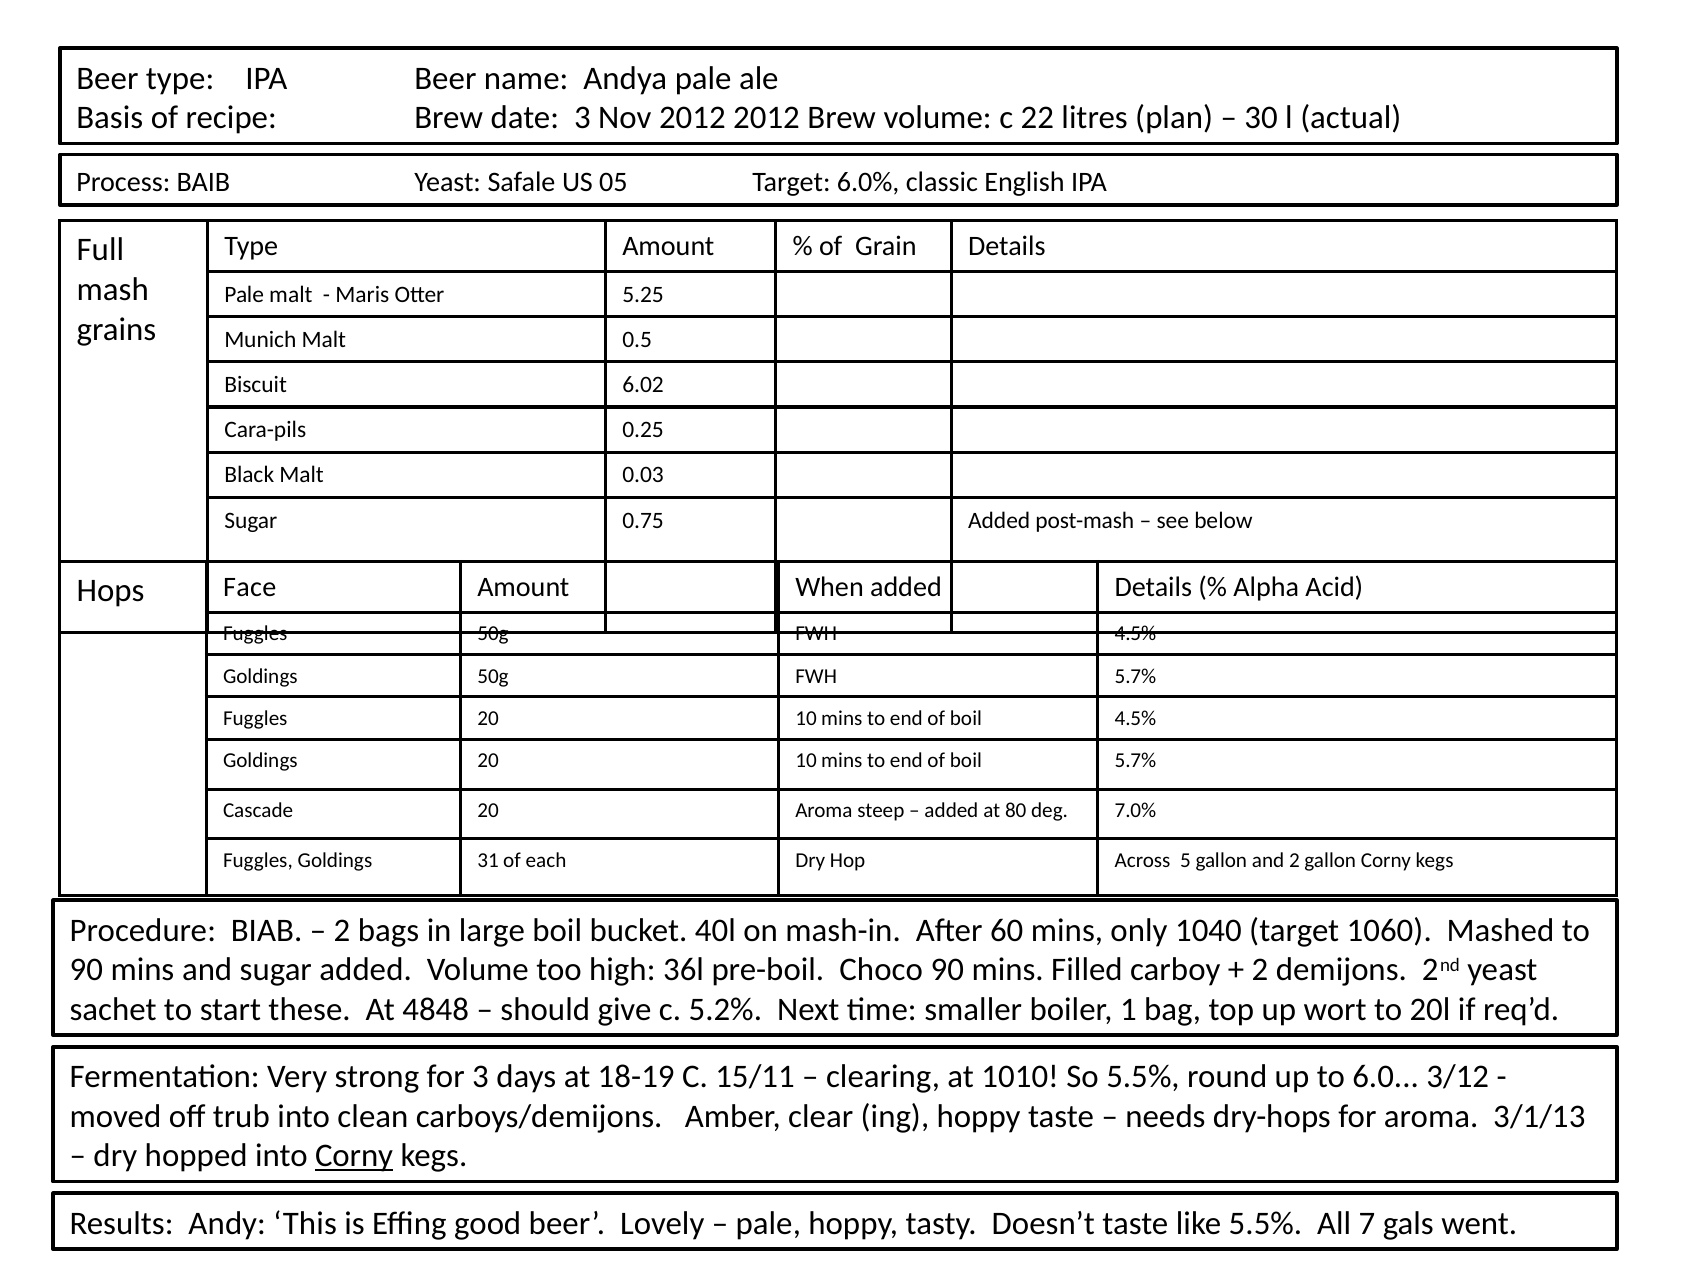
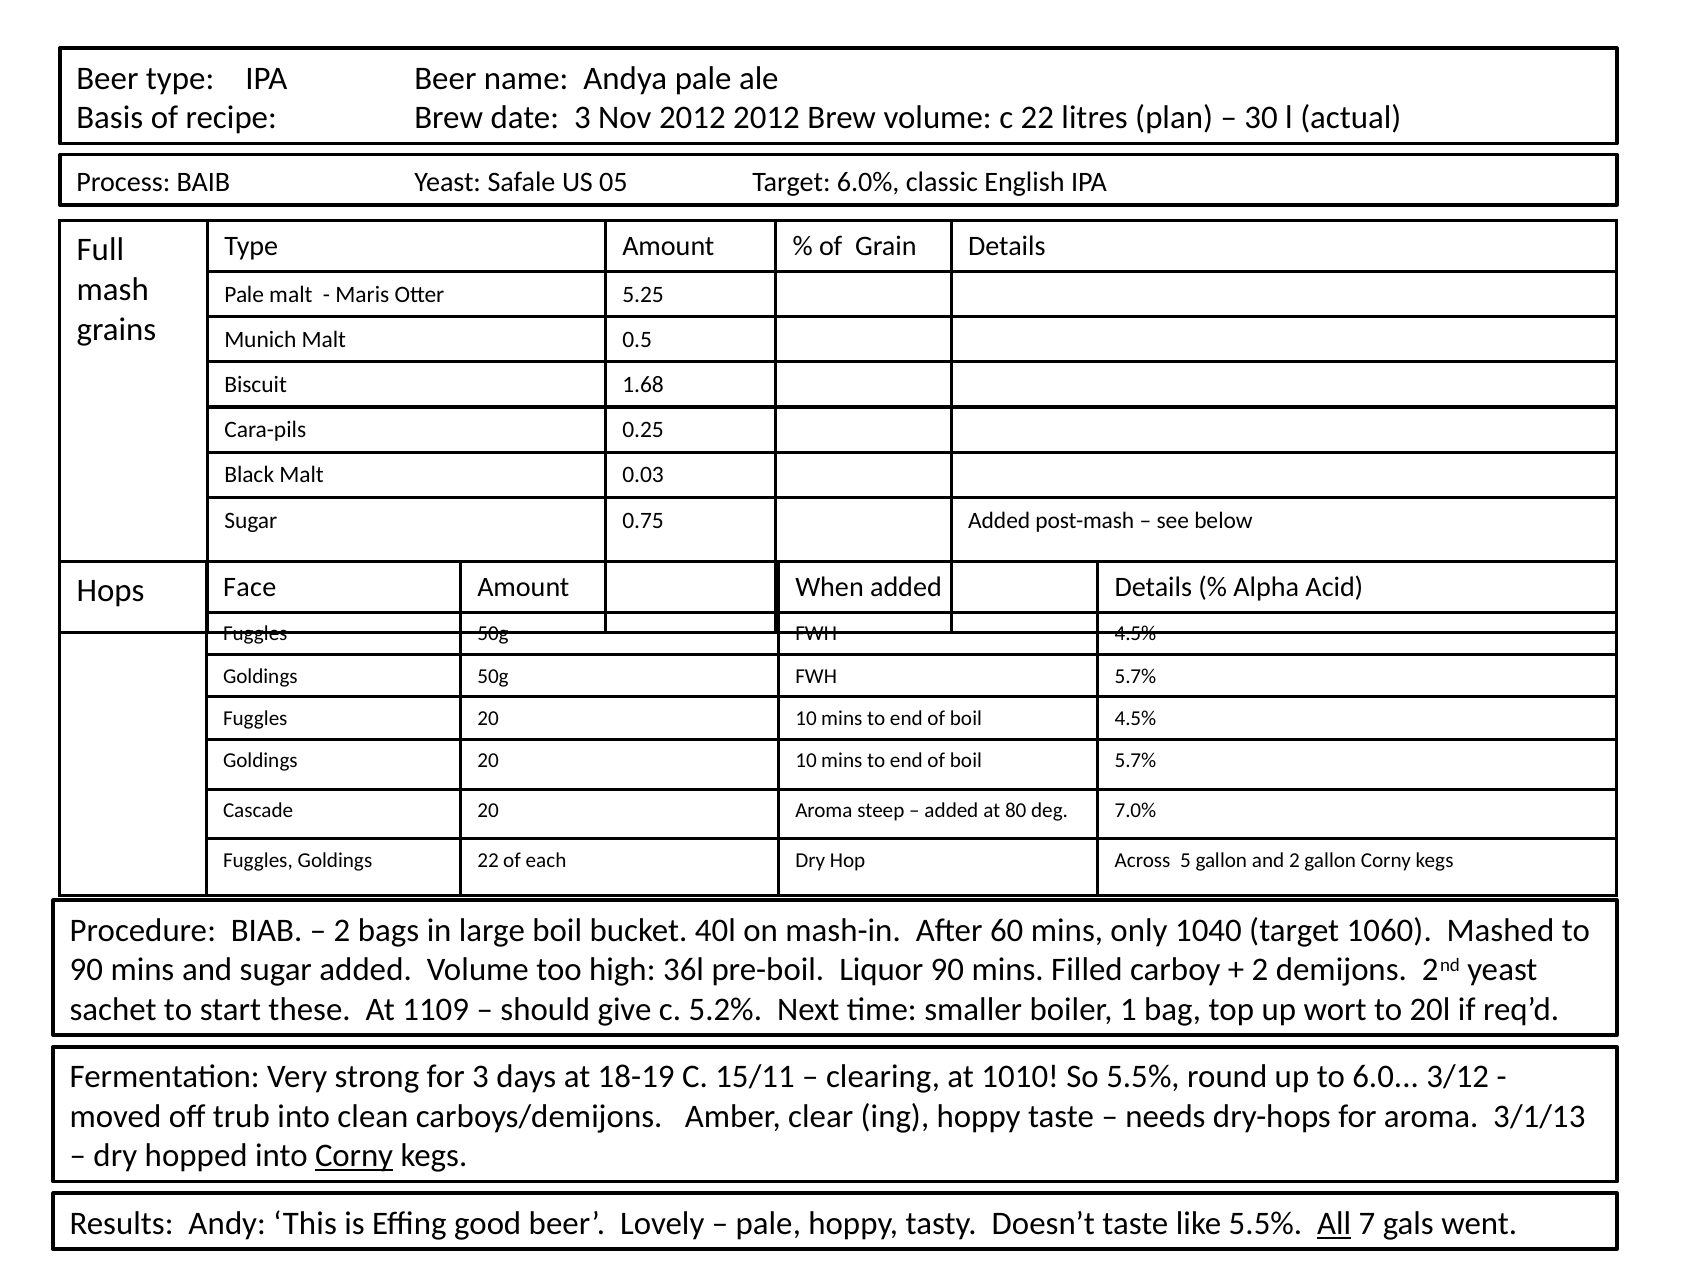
6.02: 6.02 -> 1.68 (643, 385)
Goldings 31: 31 -> 22 (488, 860)
Choco: Choco -> Liquor (881, 970)
4848: 4848 -> 1109 (436, 1009)
All underline: none -> present (1334, 1223)
